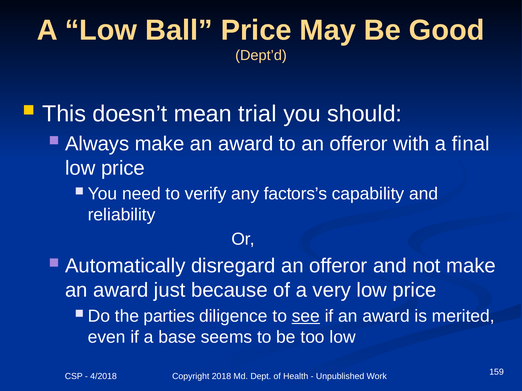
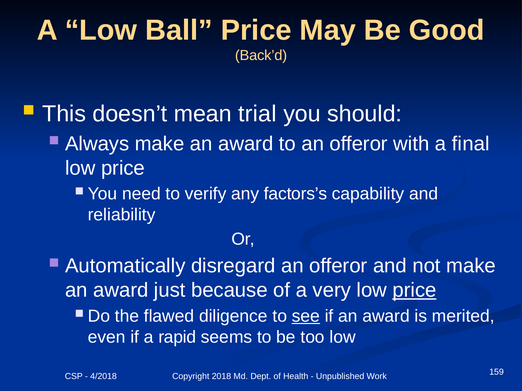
Dept’d: Dept’d -> Back’d (261, 55)
price underline: none -> present (414, 291)
parties: parties -> flawed (169, 317)
base: base -> rapid (177, 337)
